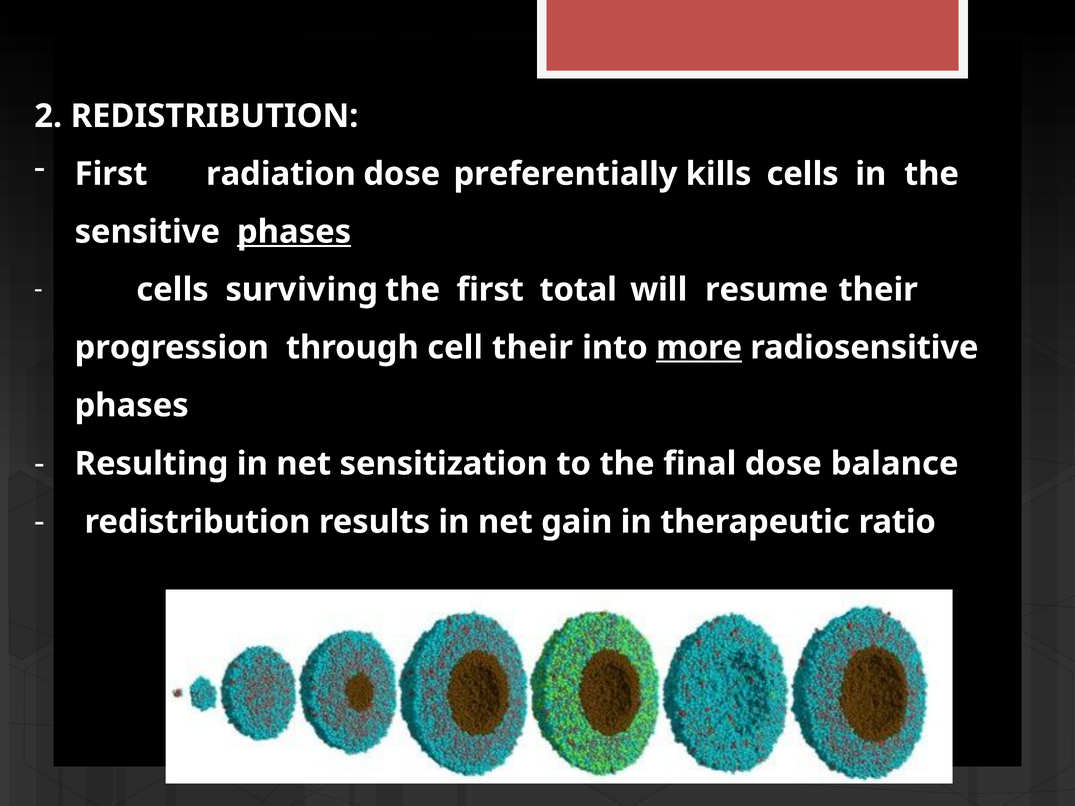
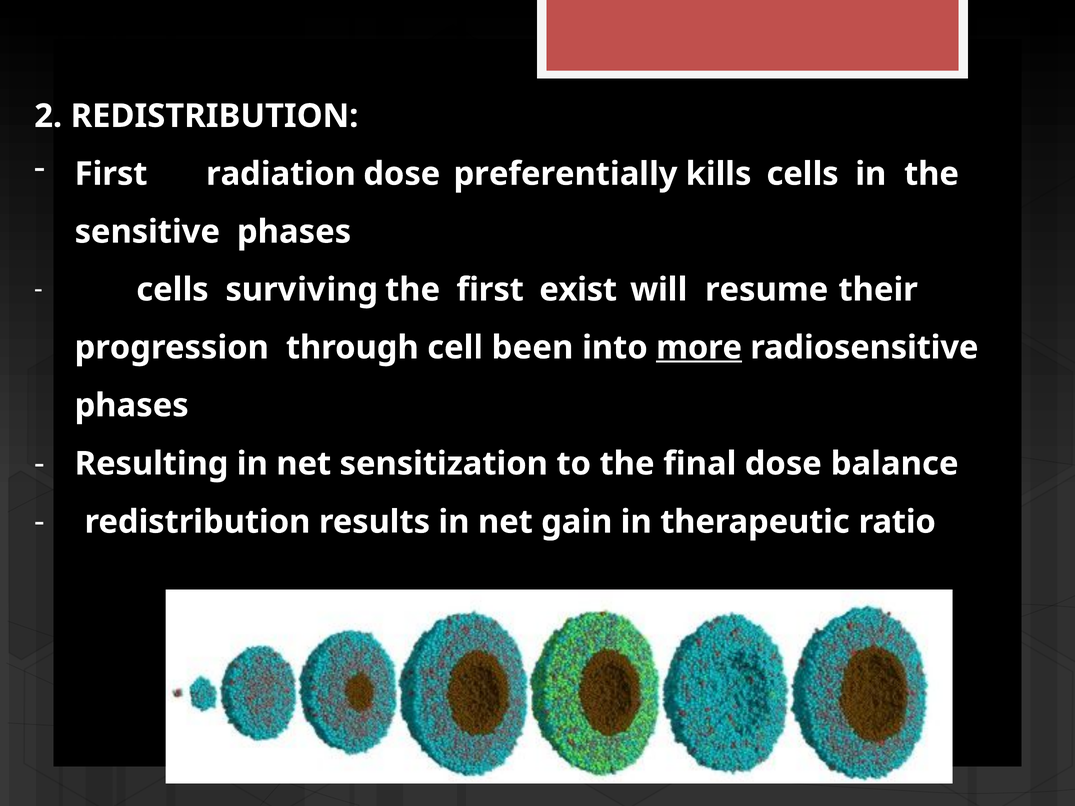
phases underline: present -> none (294, 232)
total: total -> exist (578, 290)
cell their: their -> been (533, 348)
